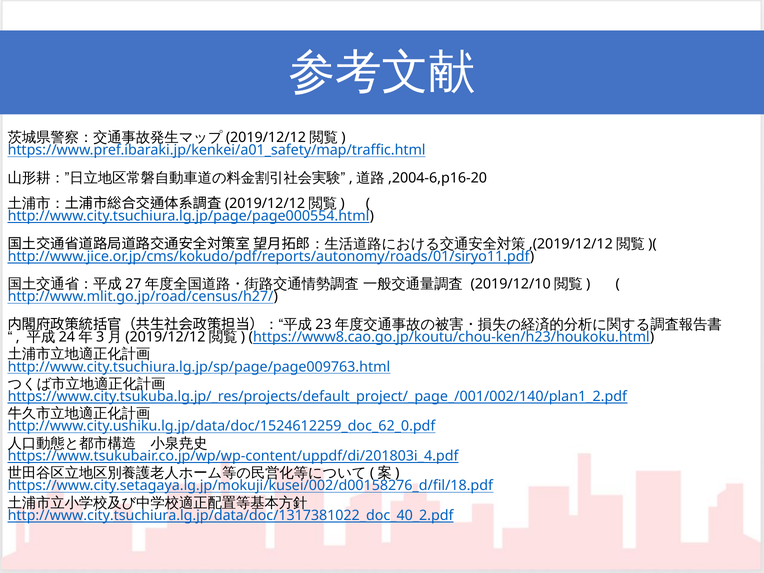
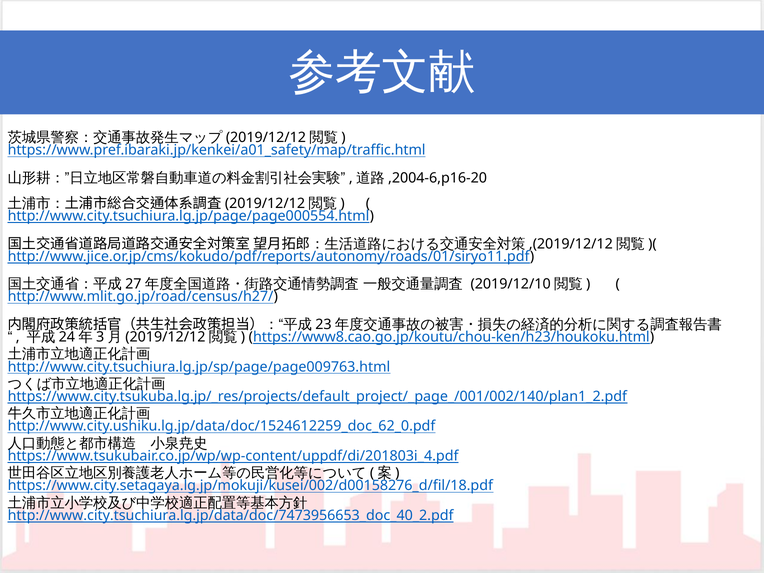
http://www.city.tsuchiura.lg.jp/data/doc/1317381022_doc_40_2.pdf: http://www.city.tsuchiura.lg.jp/data/doc/1317381022_doc_40_2.pdf -> http://www.city.tsuchiura.lg.jp/data/doc/7473956653_doc_40_2.pdf (231, 515)
